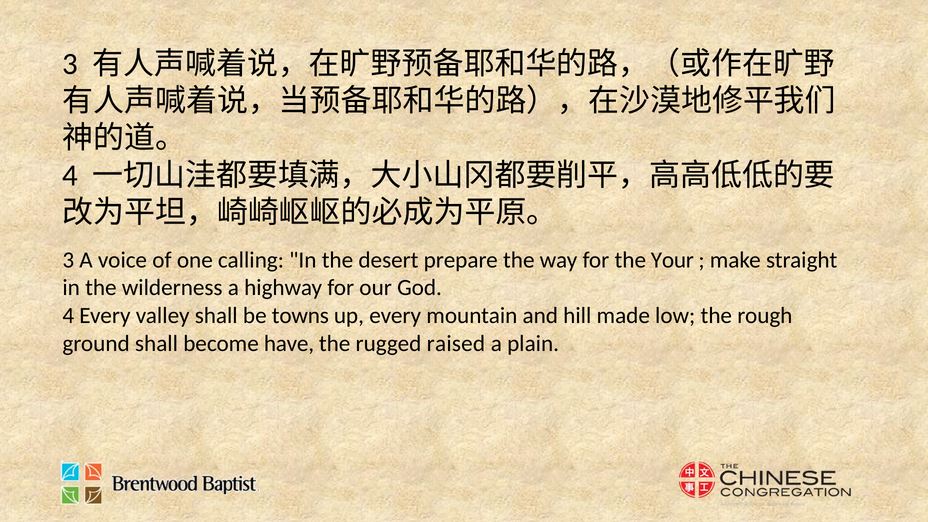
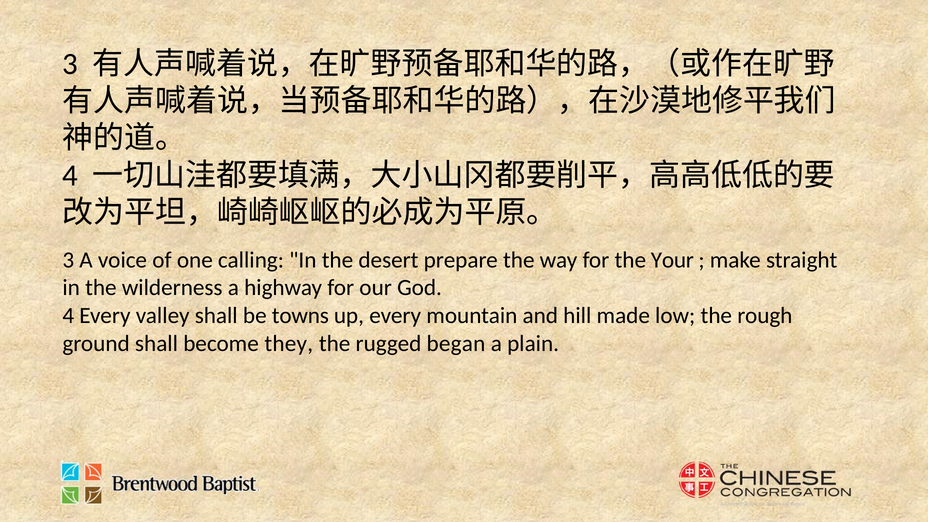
have: have -> they (289, 343)
raised: raised -> began (456, 343)
